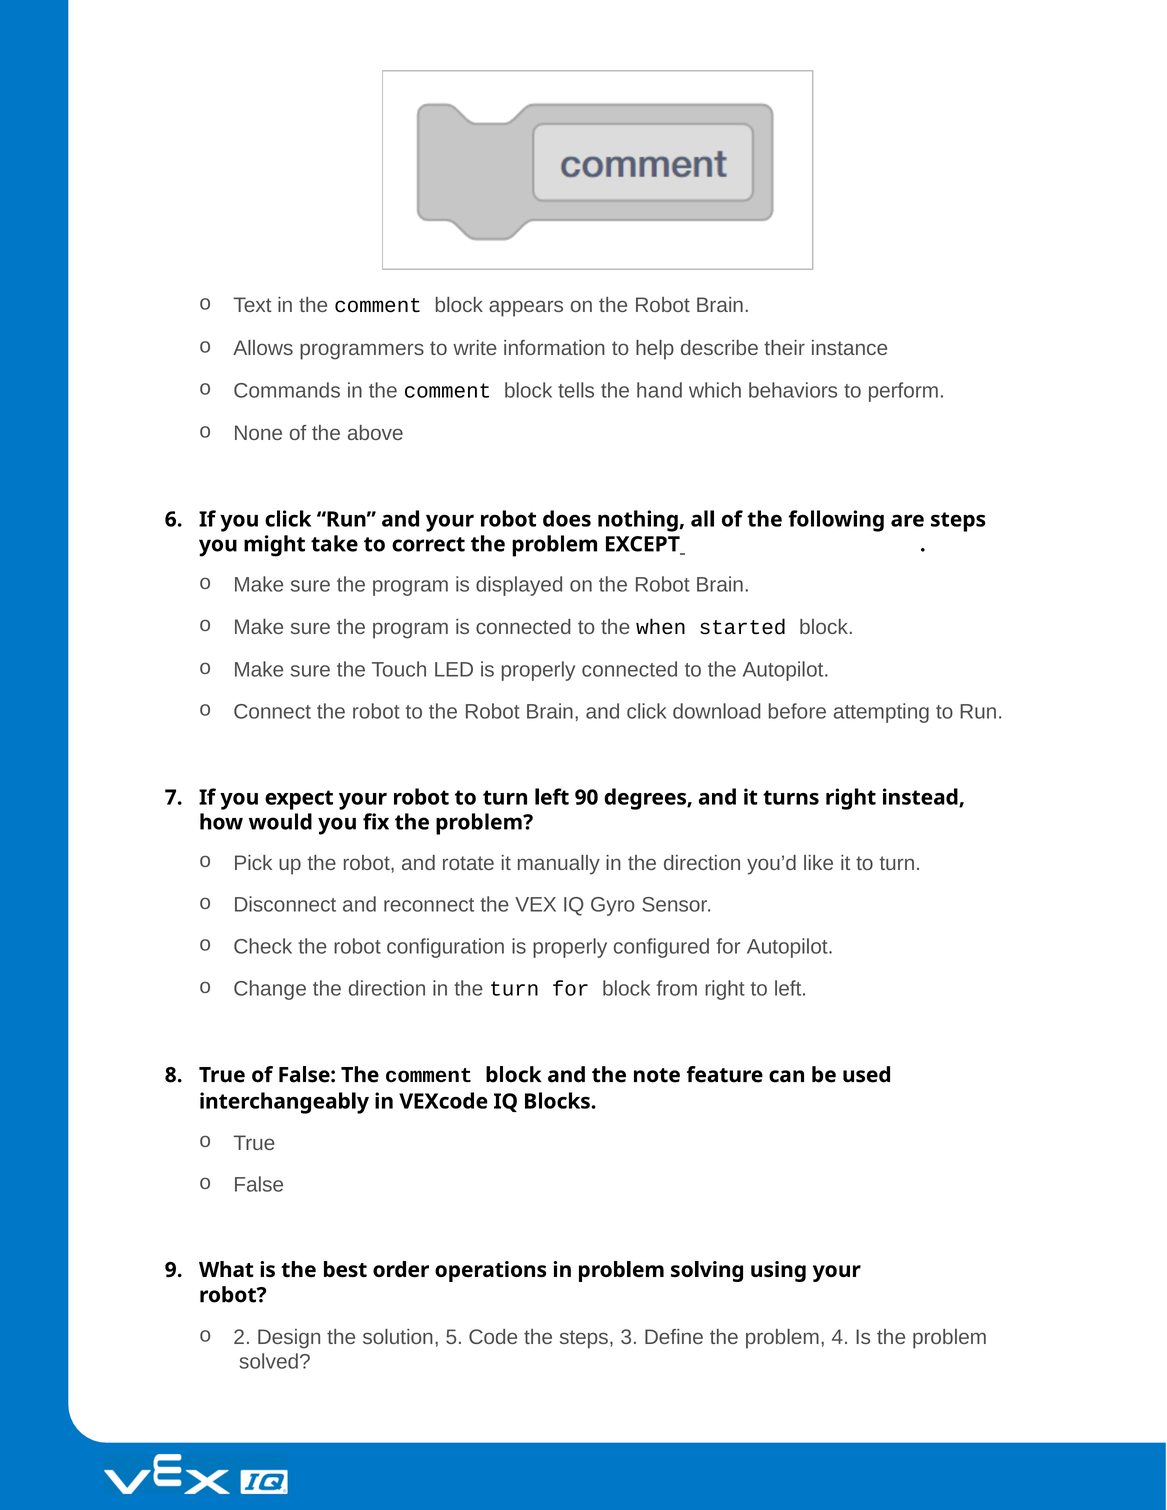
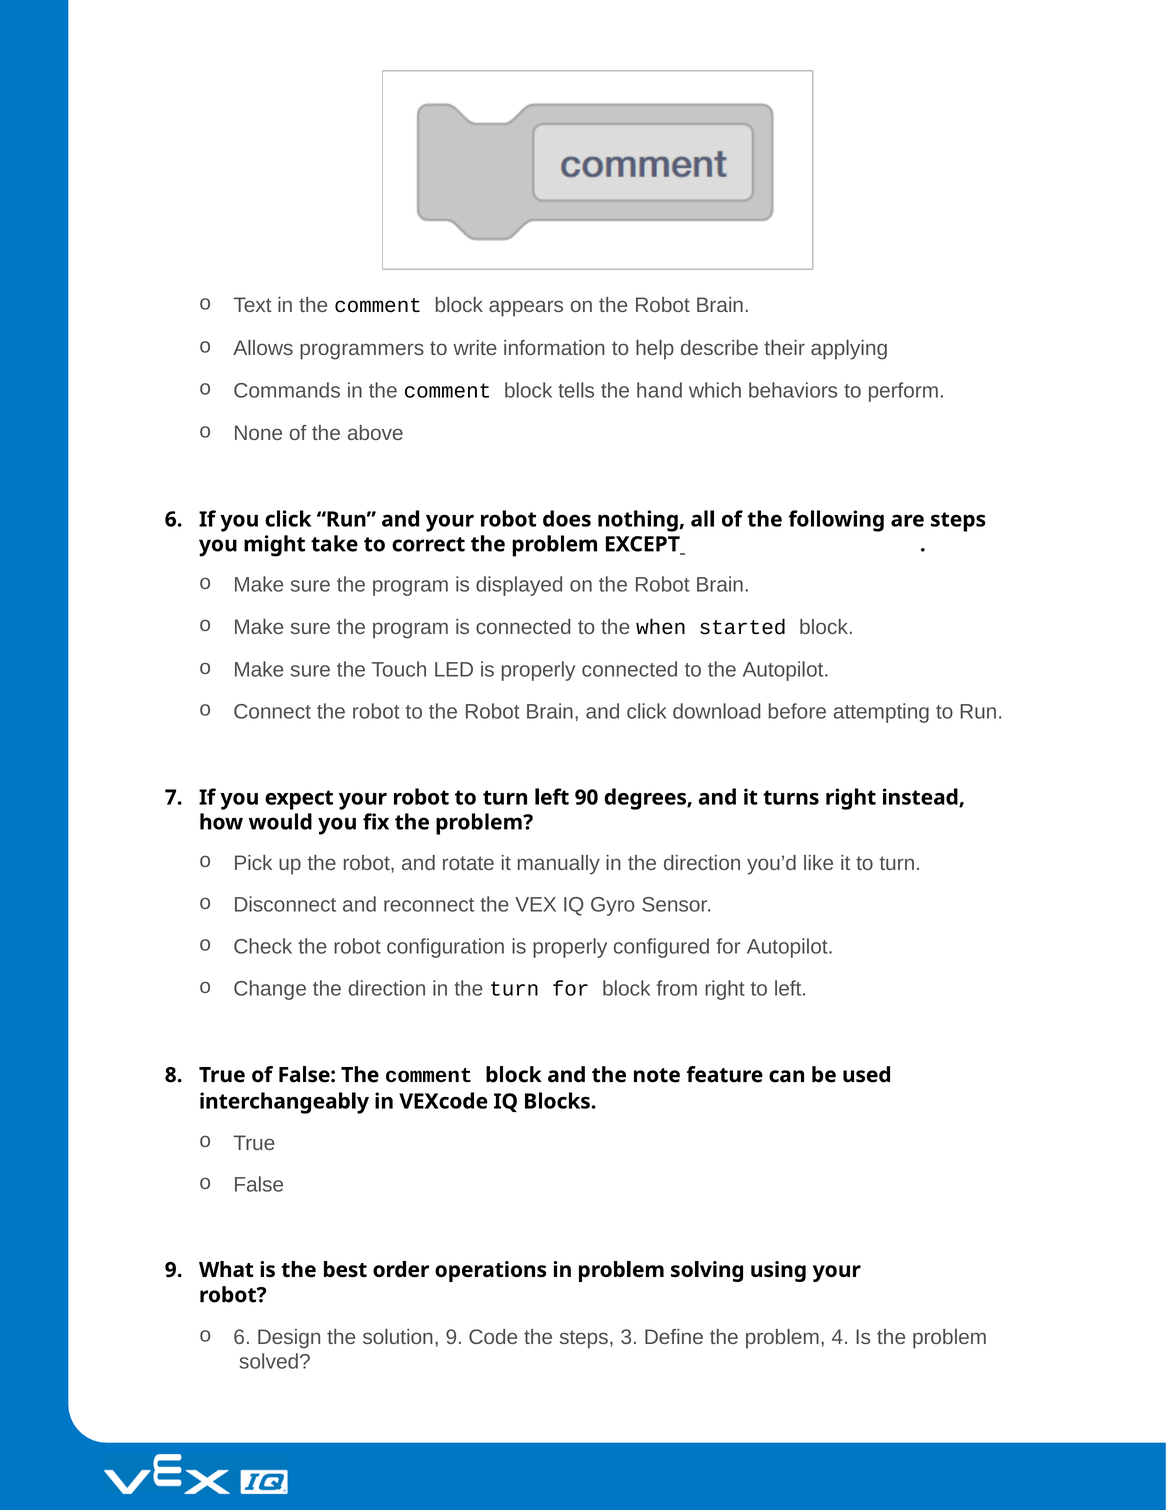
instance: instance -> applying (849, 348)
2: 2 -> 6 (242, 1338)
solution 5: 5 -> 9 (454, 1338)
